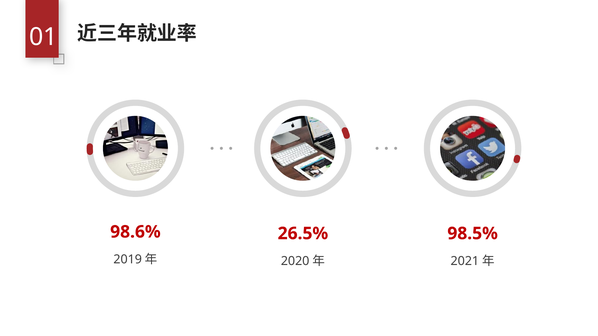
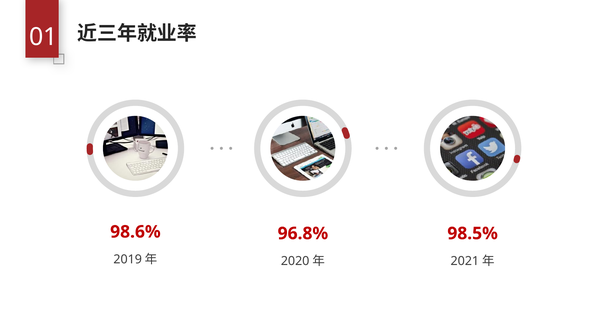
26.5%: 26.5% -> 96.8% (303, 234)
